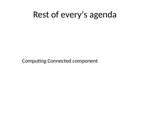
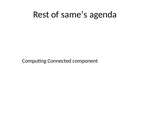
every’s: every’s -> same’s (74, 15)
